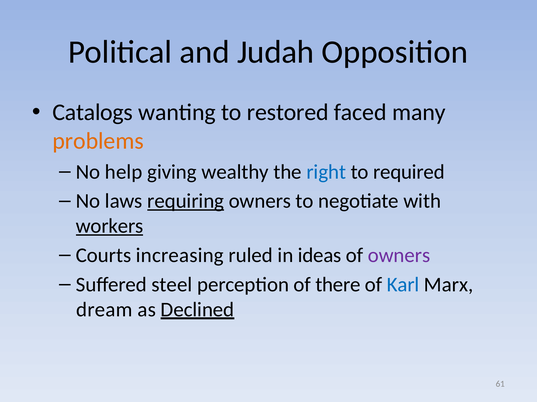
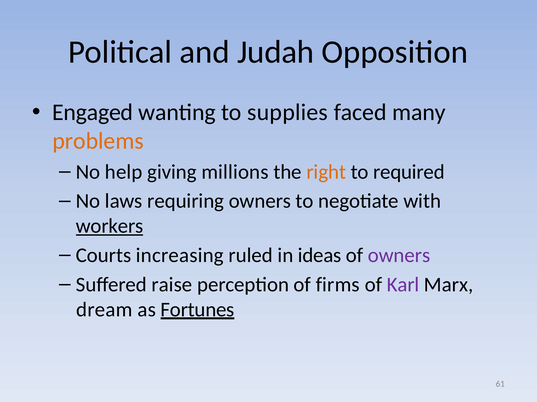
Catalogs: Catalogs -> Engaged (93, 113)
restored: restored -> supplies (288, 113)
wealthy: wealthy -> millions (235, 172)
right colour: blue -> orange (326, 172)
requiring underline: present -> none (186, 201)
steel: steel -> raise (172, 285)
there: there -> firms (338, 285)
Karl colour: blue -> purple (403, 285)
Declined: Declined -> Fortunes (198, 310)
